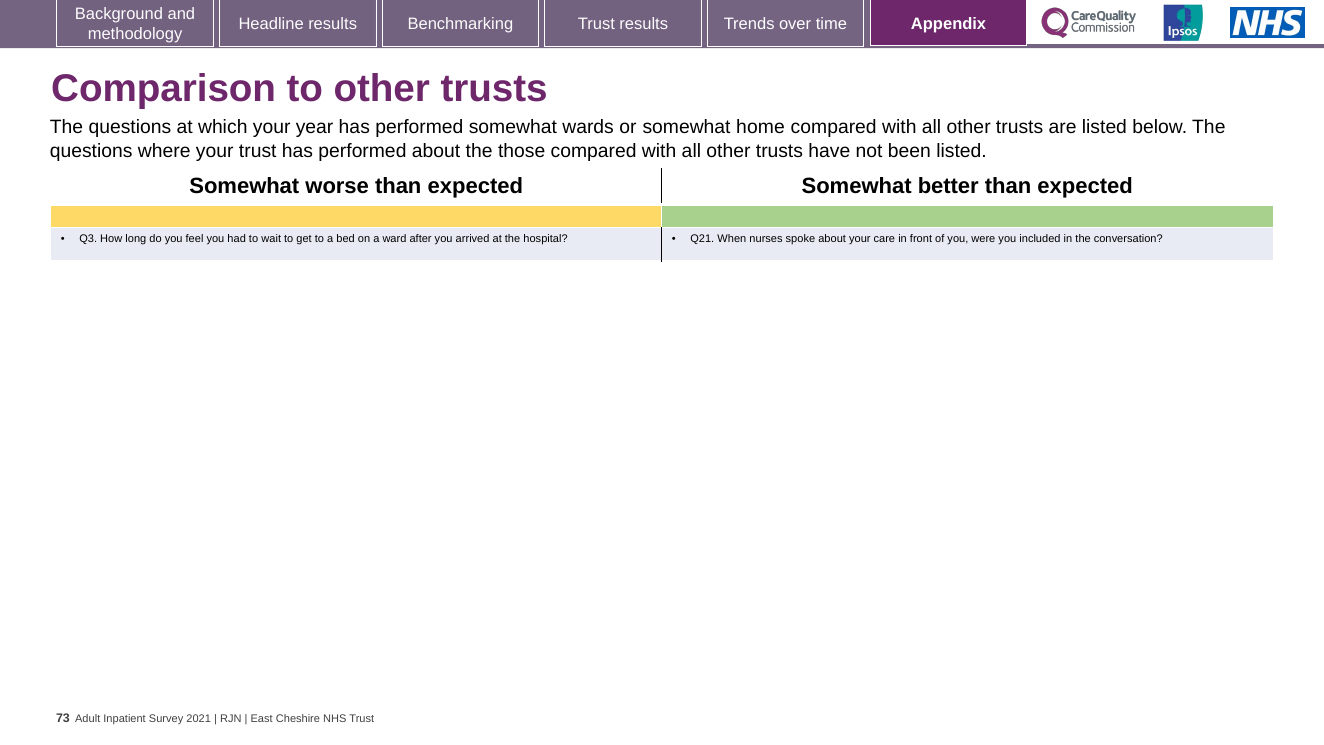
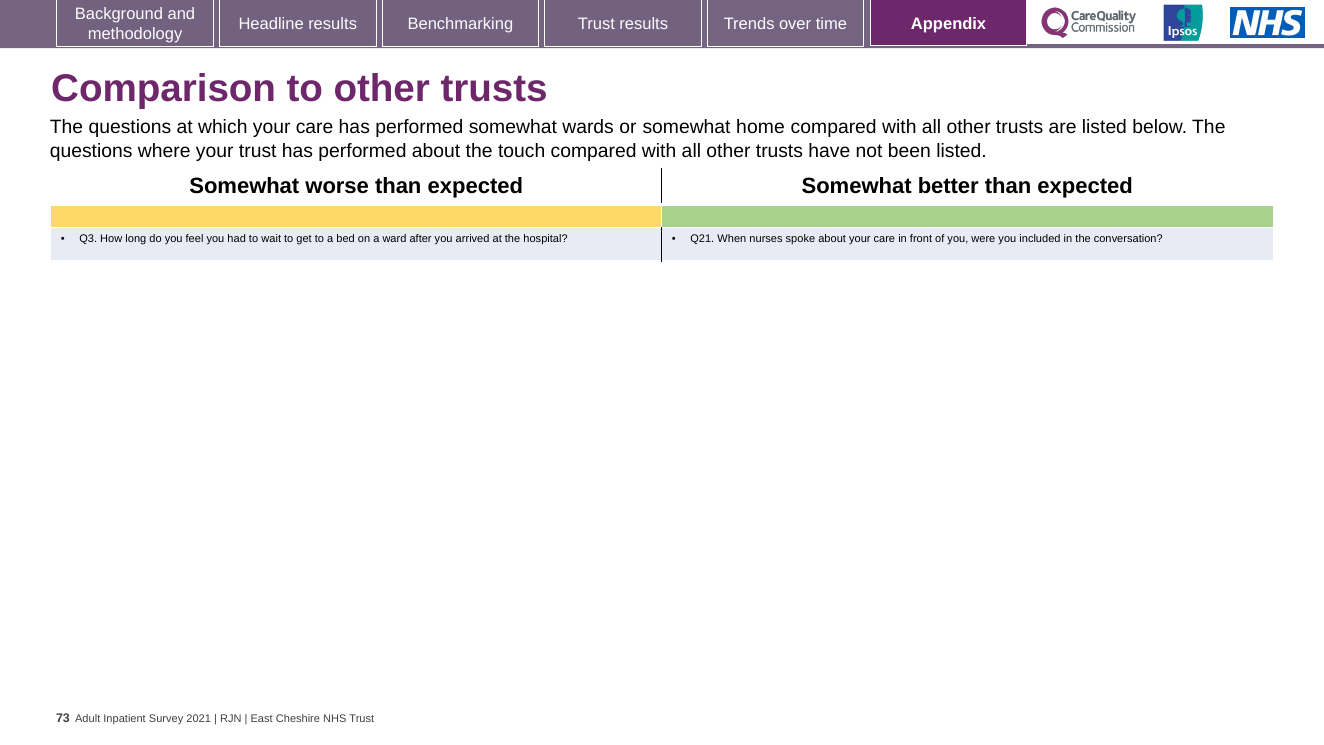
which your year: year -> care (315, 128)
those: those -> touch (522, 151)
